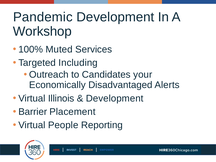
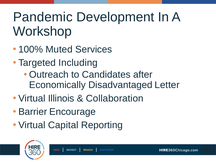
your: your -> after (143, 75)
Alerts: Alerts -> Letter (167, 85)
Development: Development -> Collaboration (115, 98)
Placement: Placement -> Encourage (73, 112)
People: People -> Capital (63, 125)
